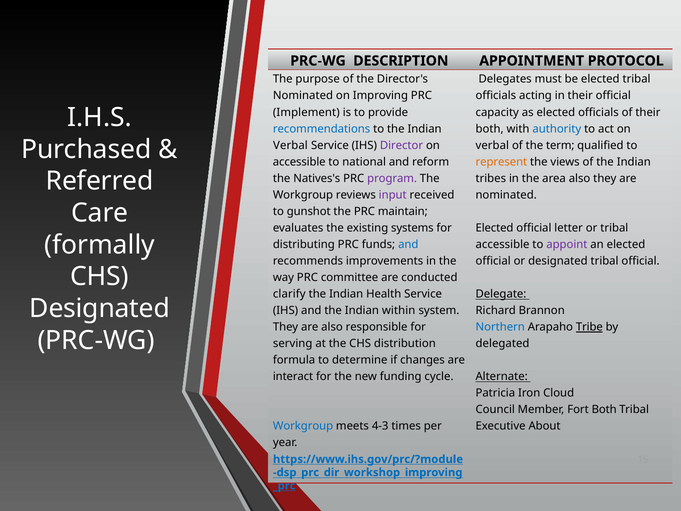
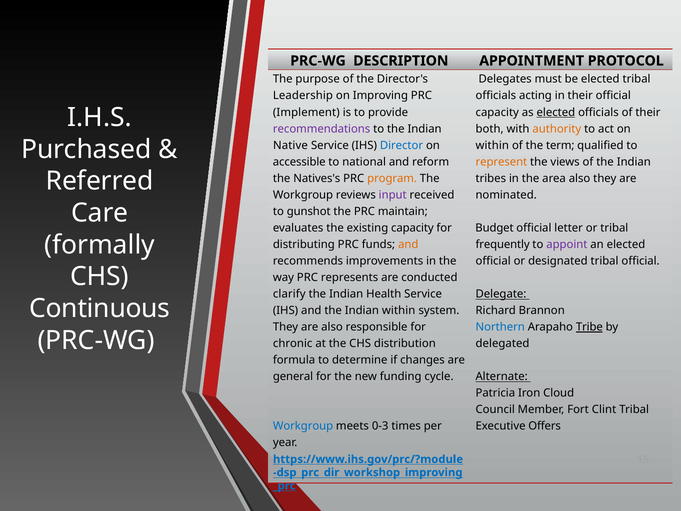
Nominated: Nominated -> Leadership (303, 96)
elected underline: none -> present (556, 112)
recommendations colour: blue -> purple (322, 129)
authority colour: blue -> orange (557, 129)
Verbal: Verbal -> Native (290, 145)
Director colour: purple -> blue (401, 145)
verbal: verbal -> within (492, 145)
program colour: purple -> orange (392, 178)
existing systems: systems -> capacity (412, 228)
Elected: Elected -> Budget (494, 228)
and colour: blue -> orange (408, 244)
accessible: accessible -> frequently (503, 244)
committee: committee -> represents (350, 277)
Designated: Designated -> Continuous (100, 308)
serving: serving -> chronic (293, 343)
interact: interact -> general (293, 376)
Fort Both: Both -> Clint (604, 409)
4-3: 4-3 -> 0-3 (380, 426)
About: About -> Offers (545, 426)
